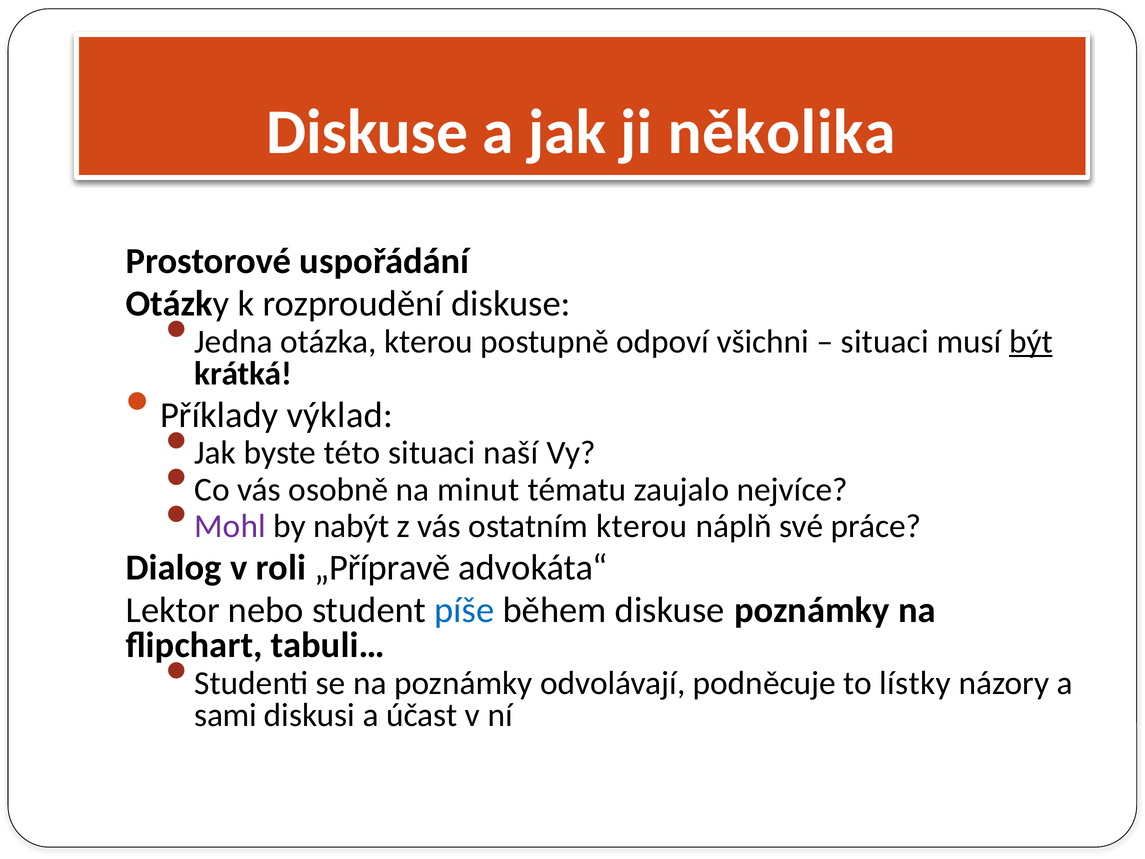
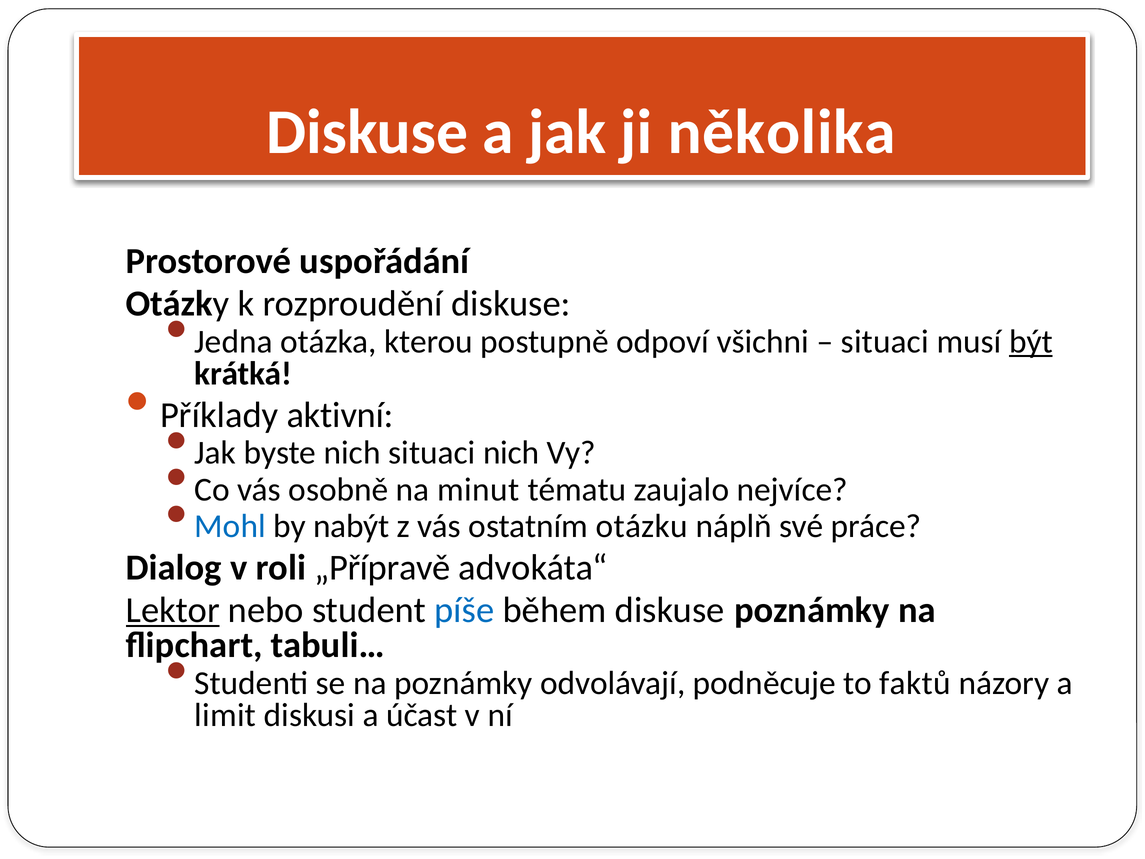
výklad: výklad -> aktivní (340, 415)
byste této: této -> nich (352, 453)
situaci naší: naší -> nich (511, 453)
Mohl colour: purple -> blue (230, 526)
ostatním kterou: kterou -> otázku (642, 526)
Lektor underline: none -> present (173, 610)
lístky: lístky -> faktů (915, 683)
sami: sami -> limit (225, 715)
